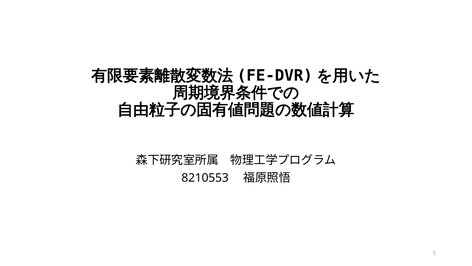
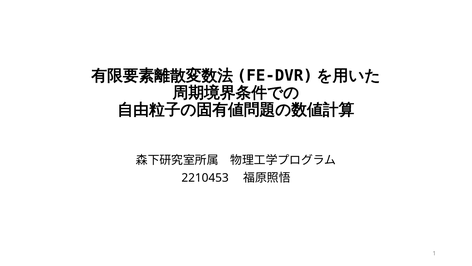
8210553: 8210553 -> 2210453 (205, 178)
